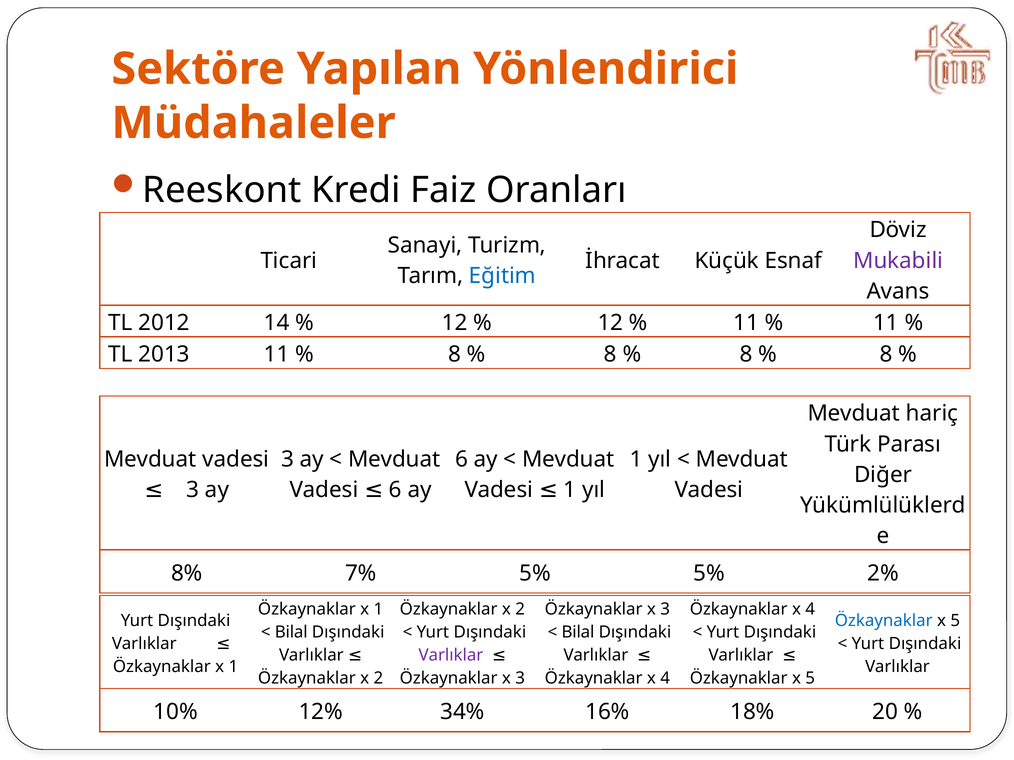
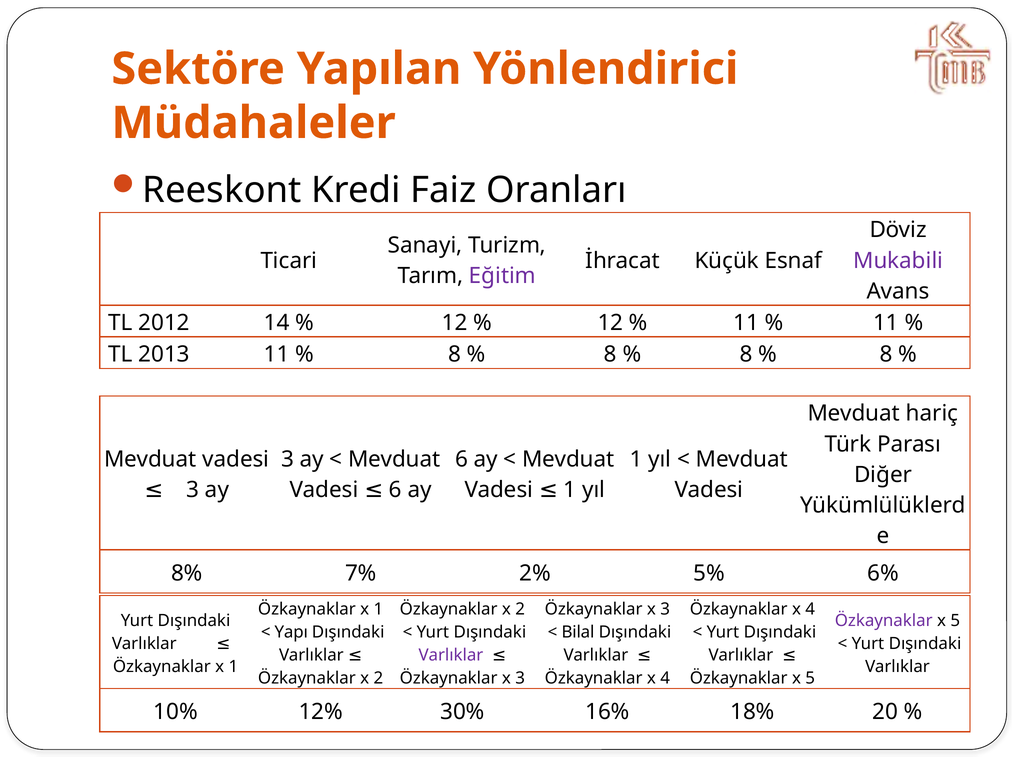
Eğitim colour: blue -> purple (502, 276)
7% 5%: 5% -> 2% (535, 574)
2%: 2% -> 6% (883, 574)
Özkaynaklar colour: blue -> purple (884, 621)
Bilal: Bilal -> Yapı (291, 632)
34%: 34% -> 30% (462, 712)
